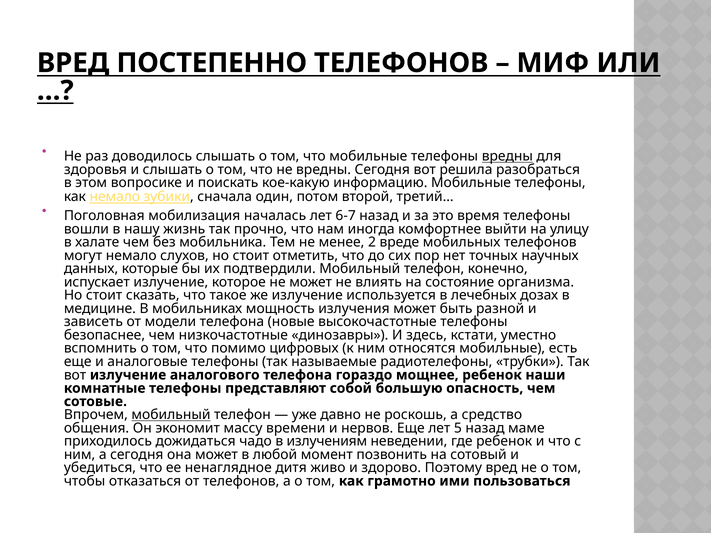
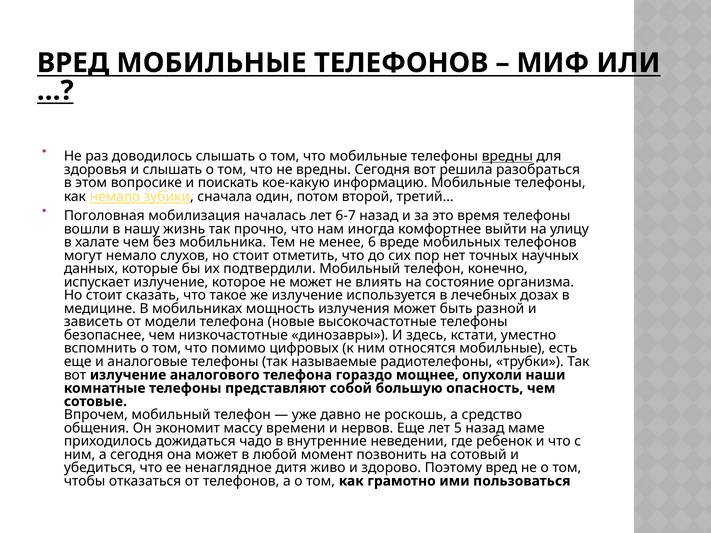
ВРЕД ПОСТЕПЕННО: ПОСТЕПЕННО -> МОБИЛЬНЫЕ (211, 63)
2: 2 -> 6 (372, 242)
мощнее ребенок: ребенок -> опухоли (492, 375)
мобильный underline: present -> none (171, 415)
излучениям: излучениям -> внутренние (327, 441)
